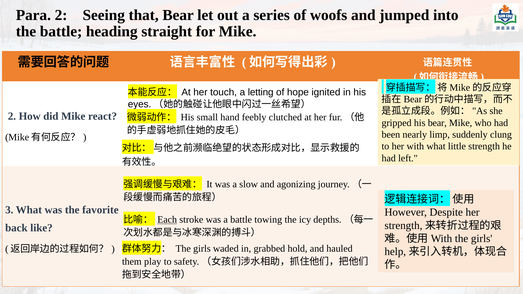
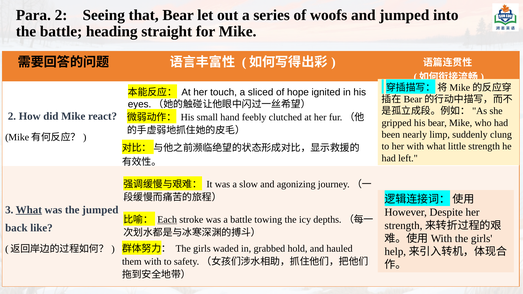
letting: letting -> sliced (261, 92)
What underline: none -> present (29, 210)
the favorite: favorite -> jumped (100, 210)
them play: play -> with (153, 262)
